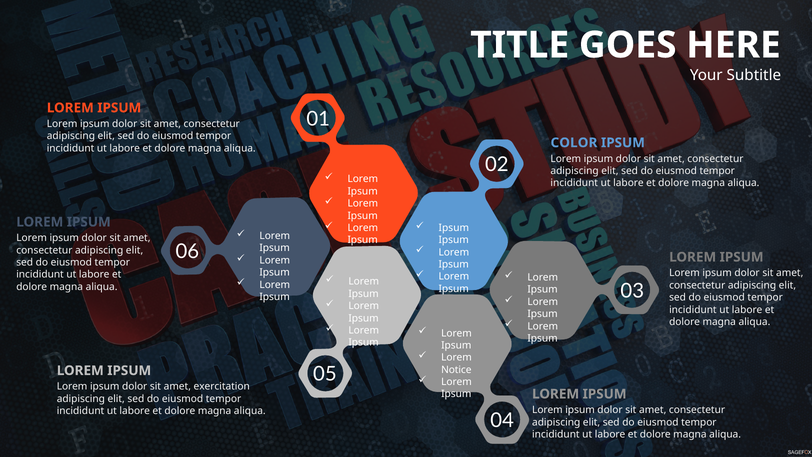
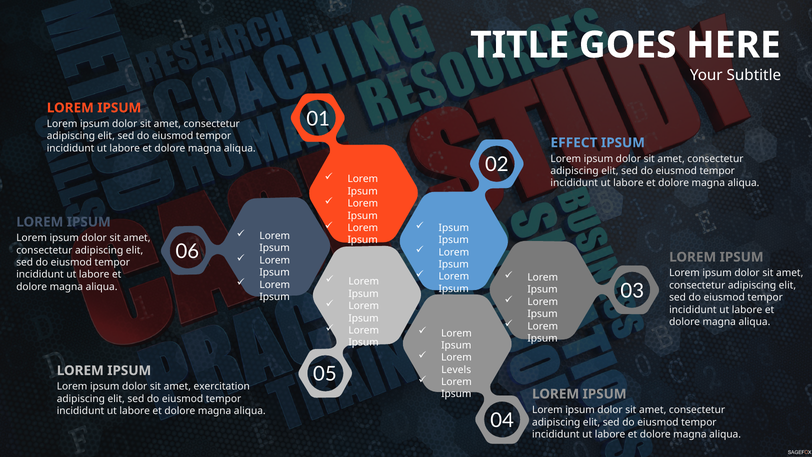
COLOR: COLOR -> EFFECT (574, 143)
Notice: Notice -> Levels (456, 370)
